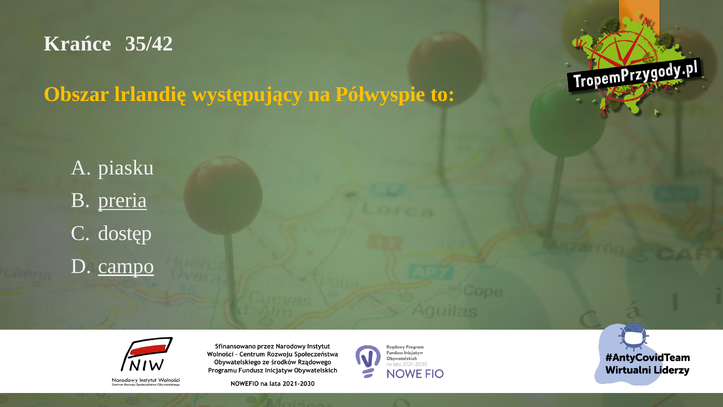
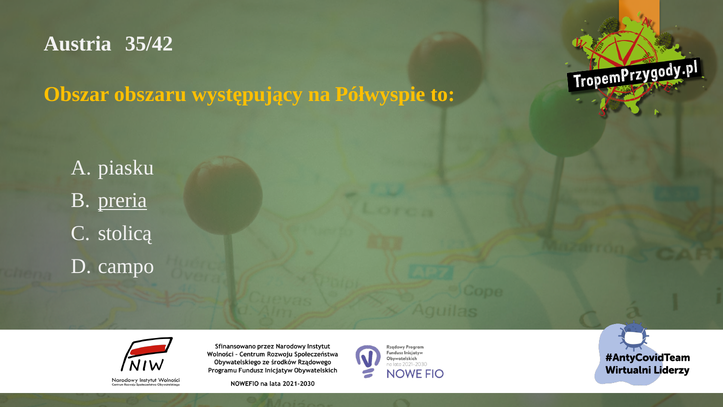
Krańce: Krańce -> Austria (78, 44)
lrlandię: lrlandię -> obszaru (150, 94)
dostęp: dostęp -> stolicą (125, 233)
campo underline: present -> none (126, 266)
